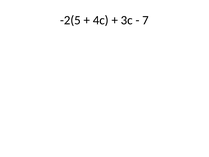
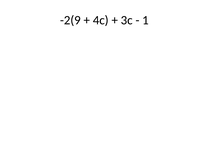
-2(5: -2(5 -> -2(9 (70, 20)
7: 7 -> 1 (146, 20)
